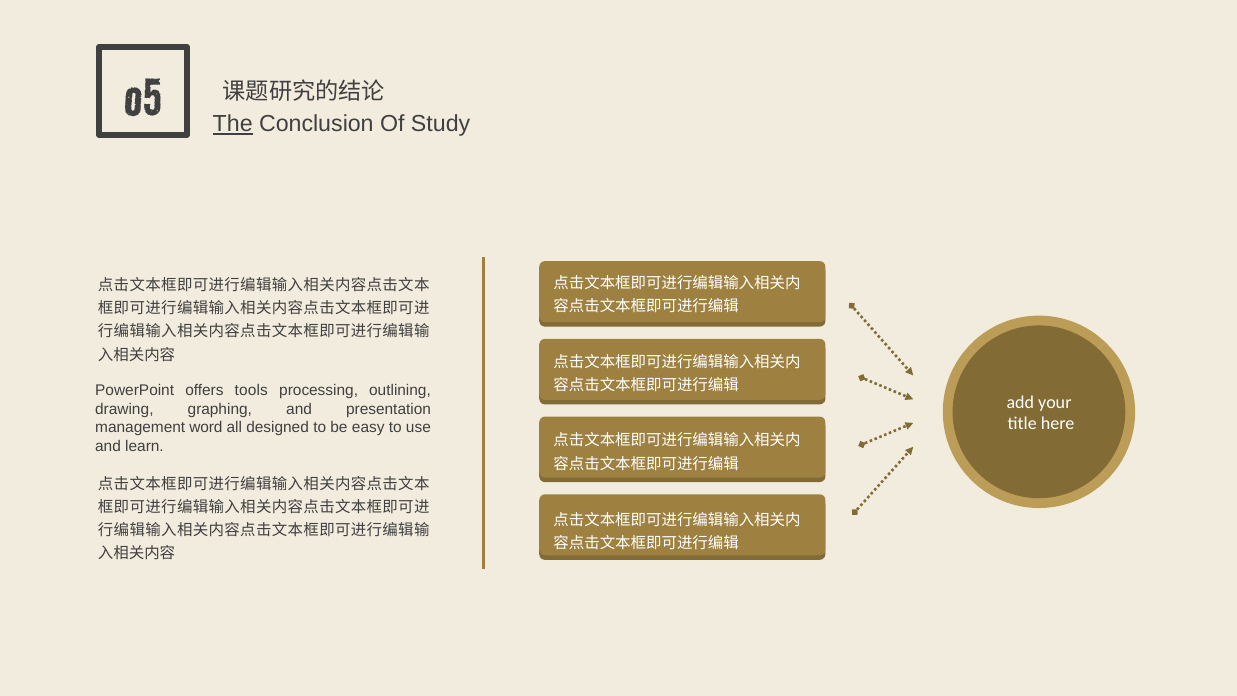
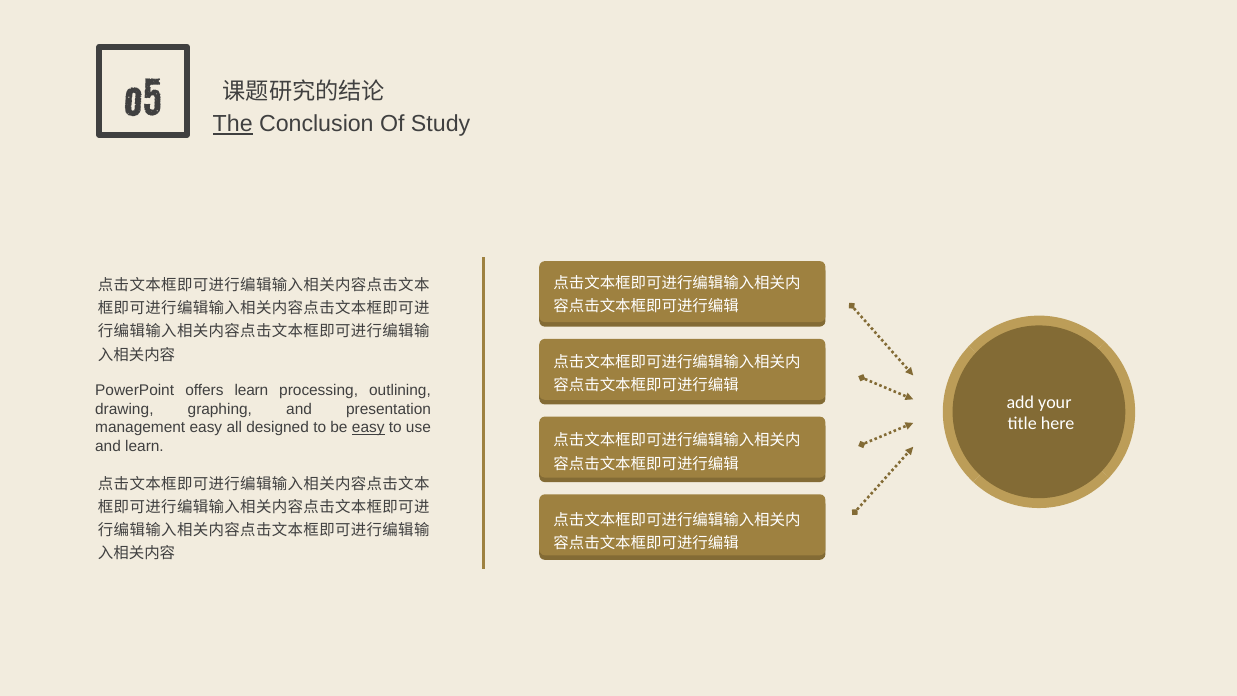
offers tools: tools -> learn (251, 391)
management word: word -> easy (206, 428)
easy underline: none -> present (368, 428)
